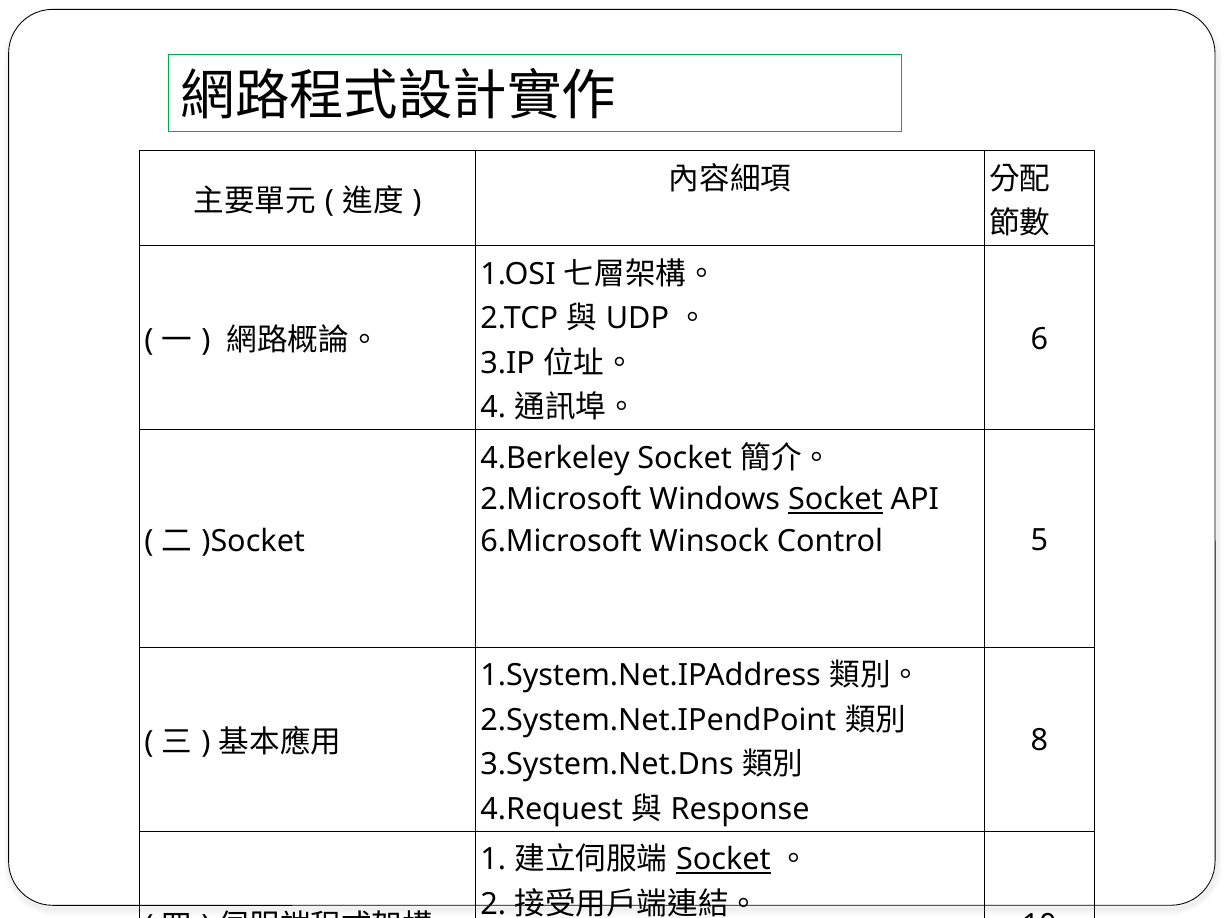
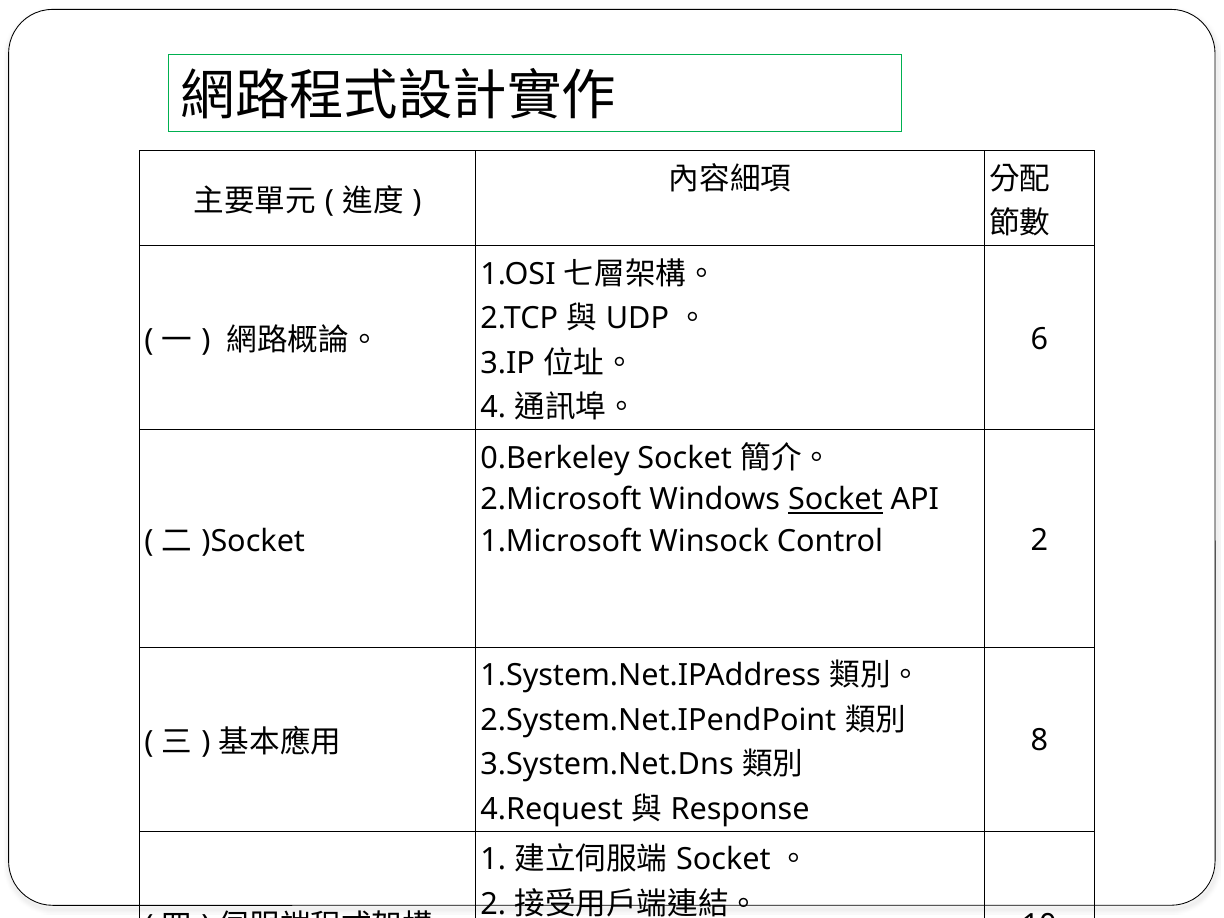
4.Berkeley: 4.Berkeley -> 0.Berkeley (555, 458)
6.Microsoft: 6.Microsoft -> 1.Microsoft (561, 541)
Control 5: 5 -> 2 (1039, 540)
Socket underline: present -> none (723, 860)
